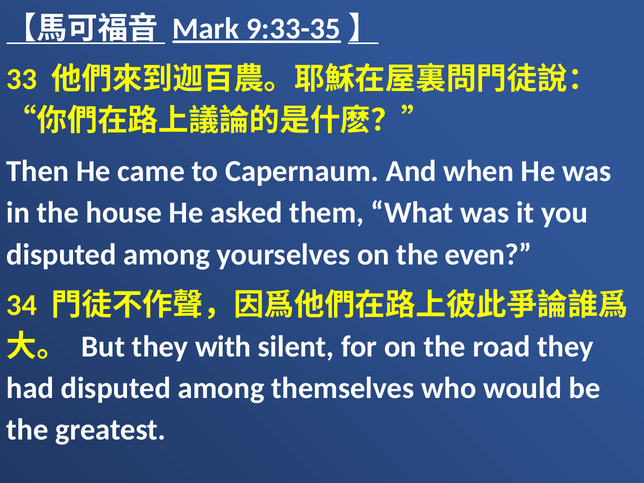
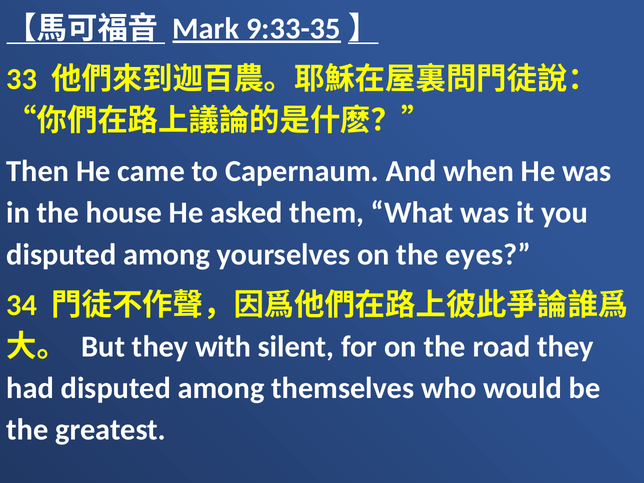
even: even -> eyes (488, 254)
